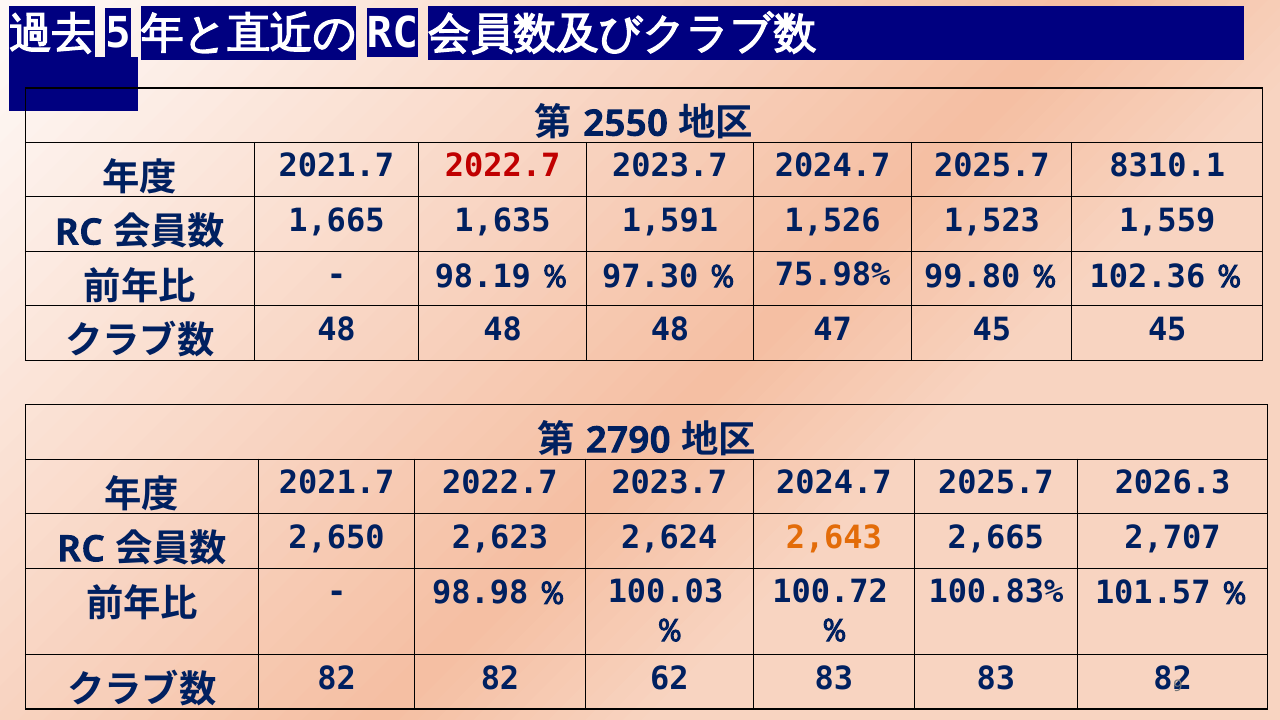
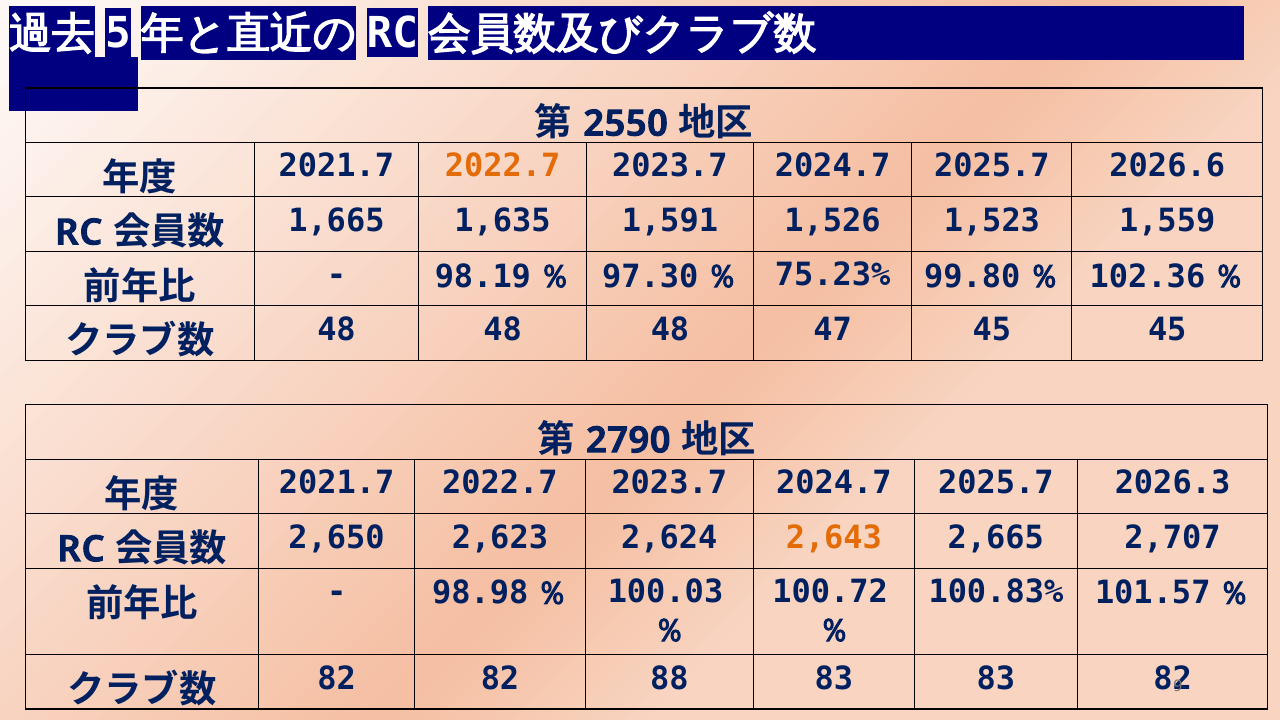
2022.7 colour: red -> orange (503, 166)
8310.1: 8310.1 -> 2026.6 (1167, 166)
75.98%: 75.98% -> 75.23% (833, 275)
62: 62 -> 88 (669, 679)
